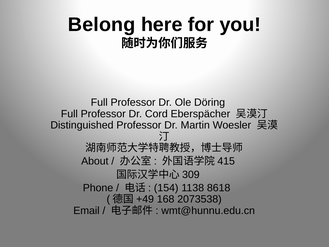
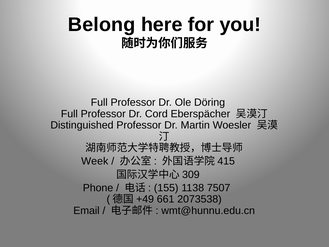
About: About -> Week (95, 161)
154: 154 -> 155 (166, 188)
8618: 8618 -> 7507 (219, 188)
168: 168 -> 661 (166, 199)
